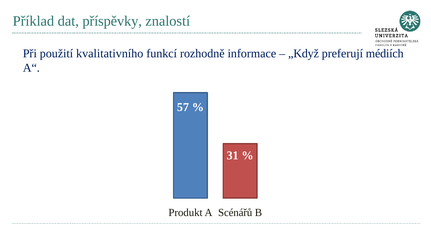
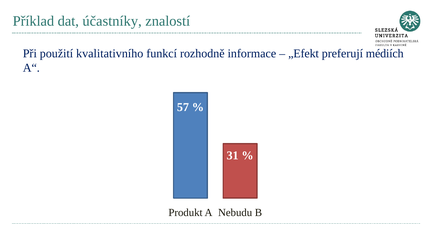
příspěvky: příspěvky -> účastníky (112, 21)
„Když: „Když -> „Efekt (304, 53)
Scénářů: Scénářů -> Nebudu (235, 212)
